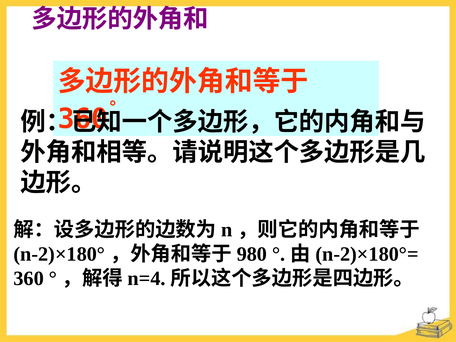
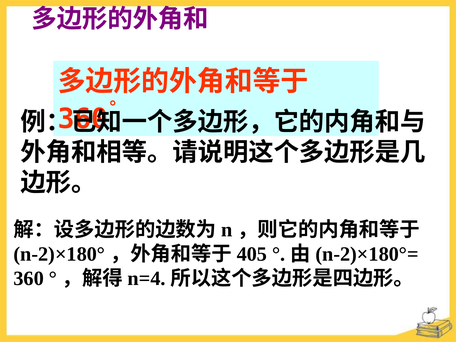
980: 980 -> 405 (252, 254)
